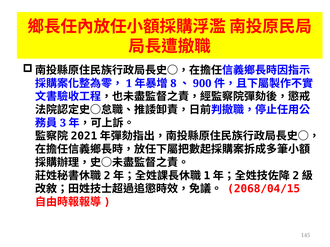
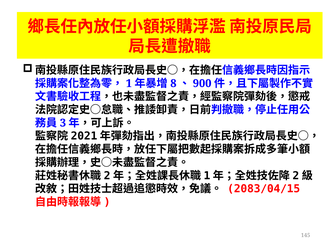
2068/04/15: 2068/04/15 -> 2083/04/15 (264, 189)
